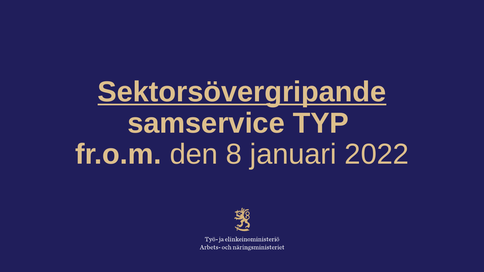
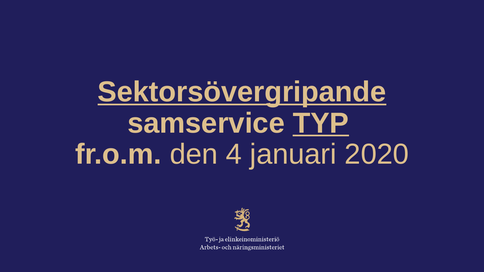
TYP underline: none -> present (321, 123)
8: 8 -> 4 (234, 155)
2022: 2022 -> 2020 (377, 155)
